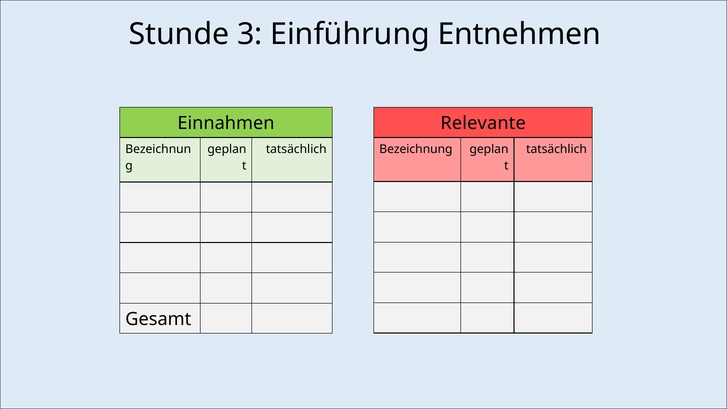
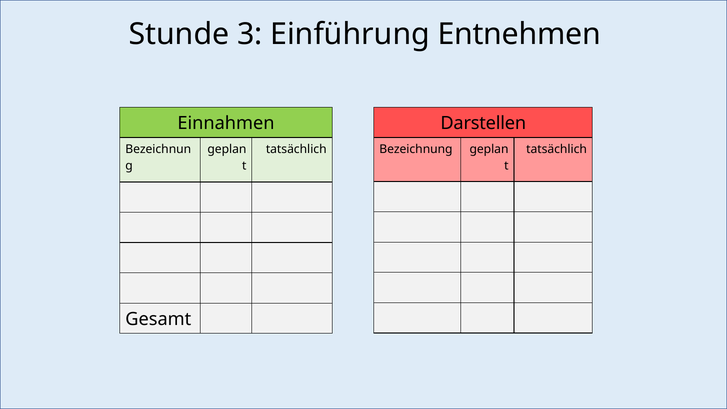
Relevante: Relevante -> Darstellen (483, 123)
